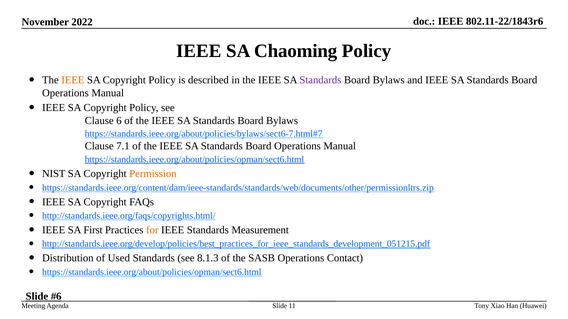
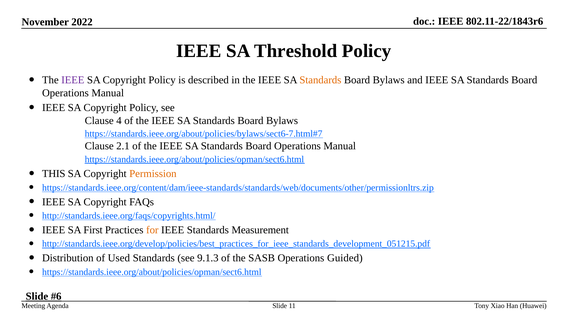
Chaoming: Chaoming -> Threshold (296, 51)
IEEE colour: orange -> purple (73, 80)
Standards colour: purple -> orange (320, 80)
6: 6 -> 4 (119, 121)
7.1: 7.1 -> 2.1 (123, 146)
NIST: NIST -> THIS (54, 174)
8.1.3: 8.1.3 -> 9.1.3 (208, 258)
Contact: Contact -> Guided (345, 258)
